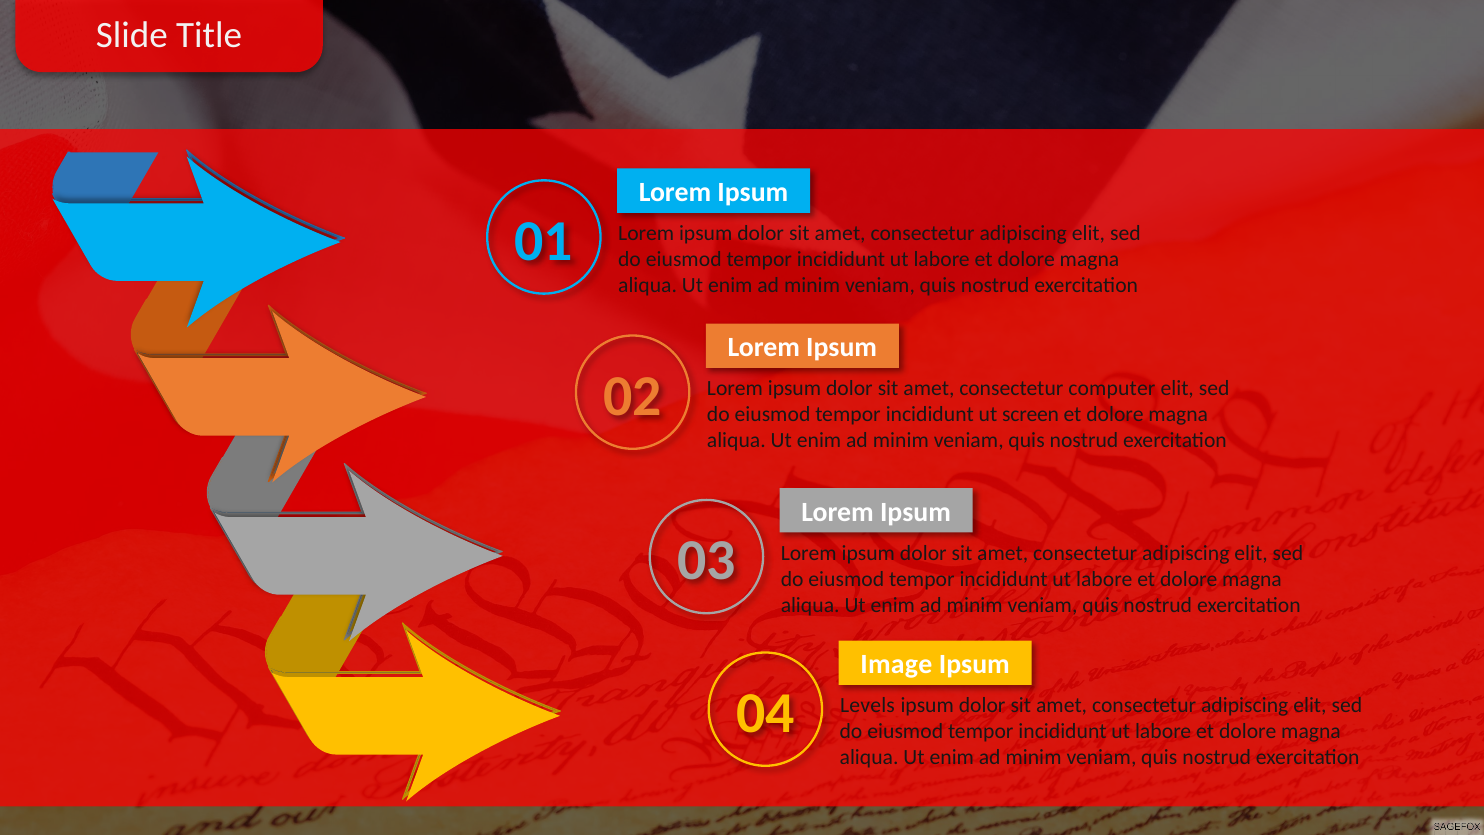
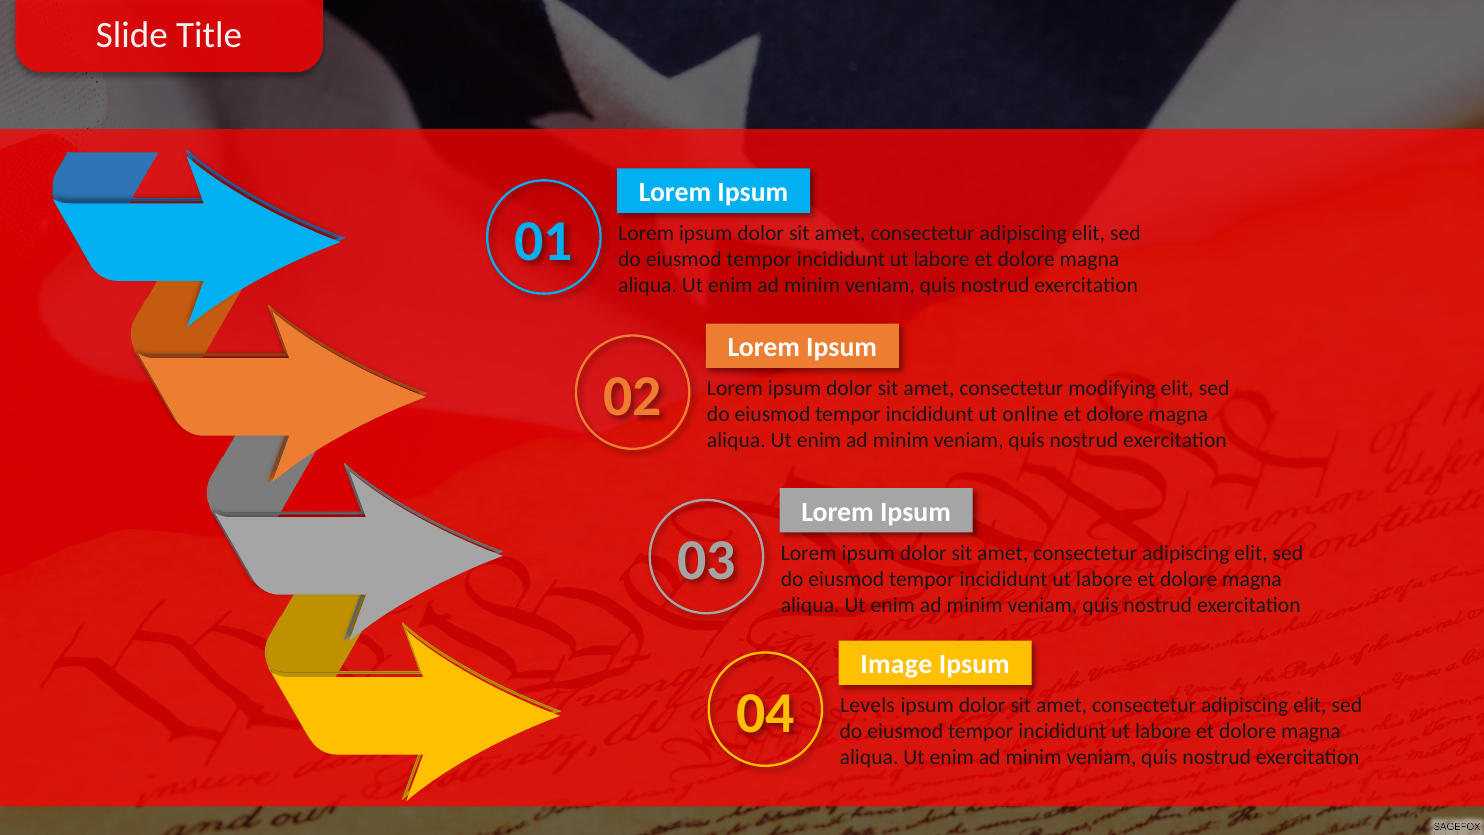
computer: computer -> modifying (1112, 389)
screen: screen -> online (1030, 415)
